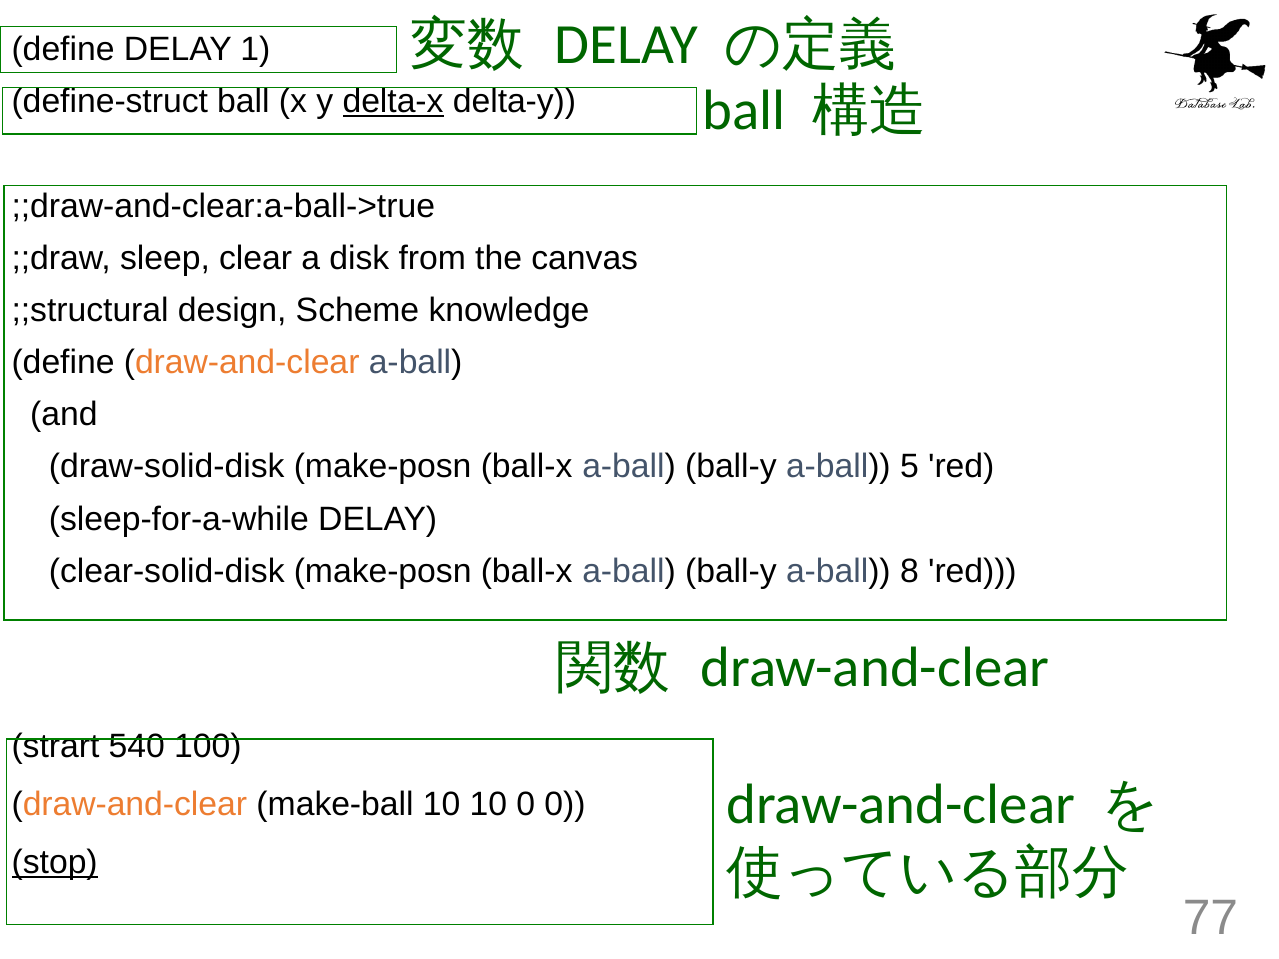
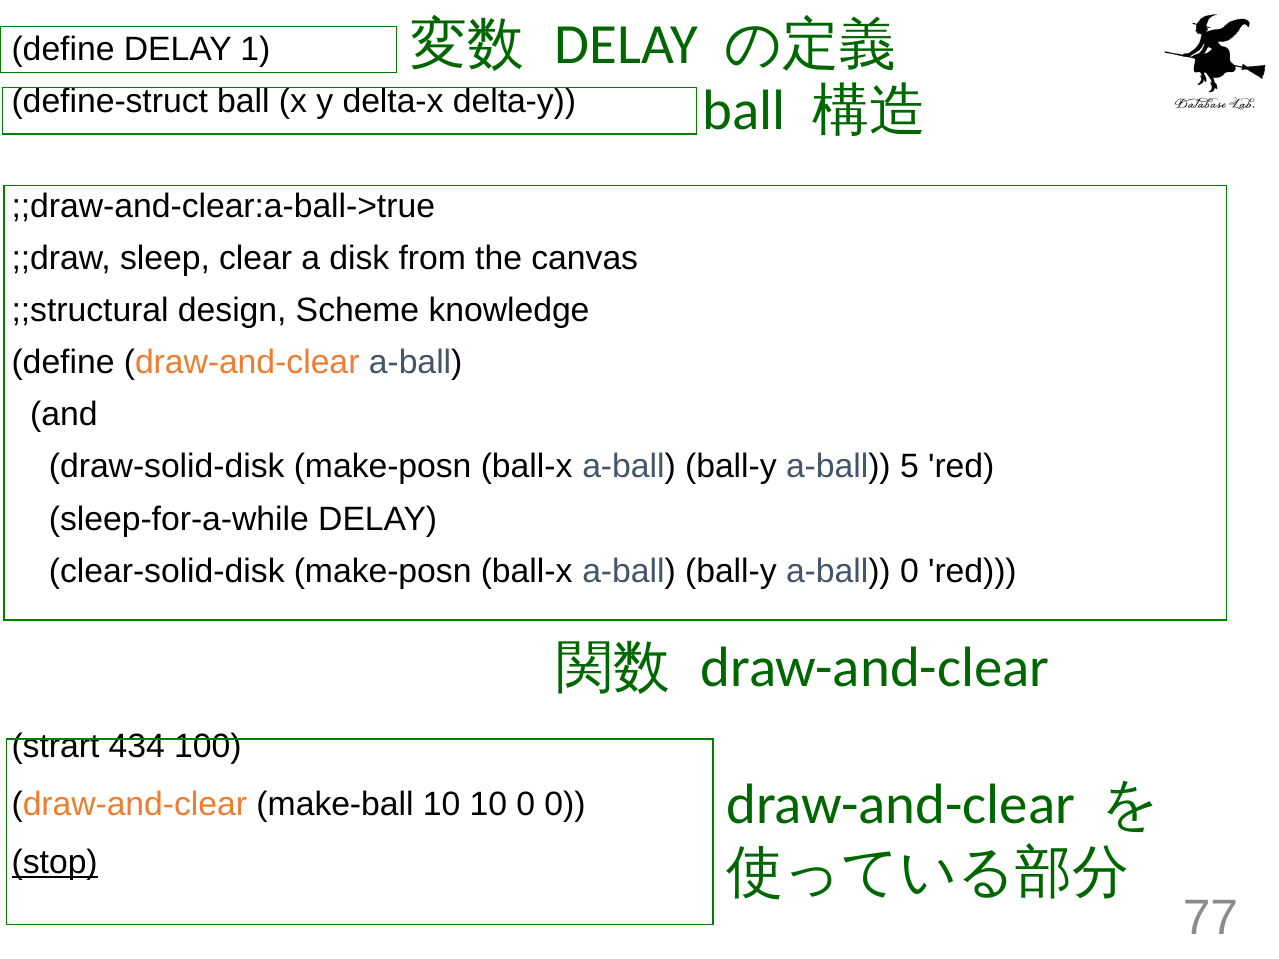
delta-x underline: present -> none (393, 102)
a-ball 8: 8 -> 0 (910, 571)
540: 540 -> 434 (137, 746)
